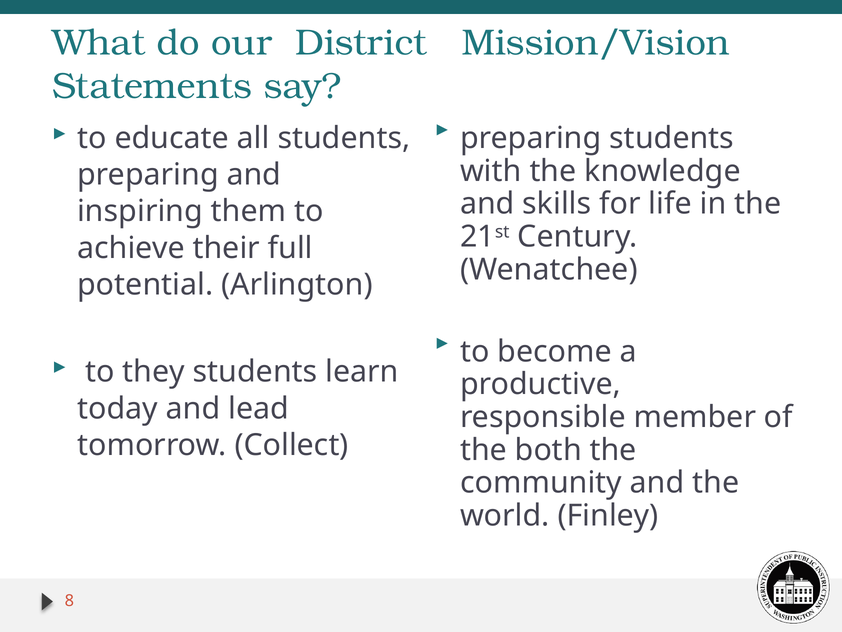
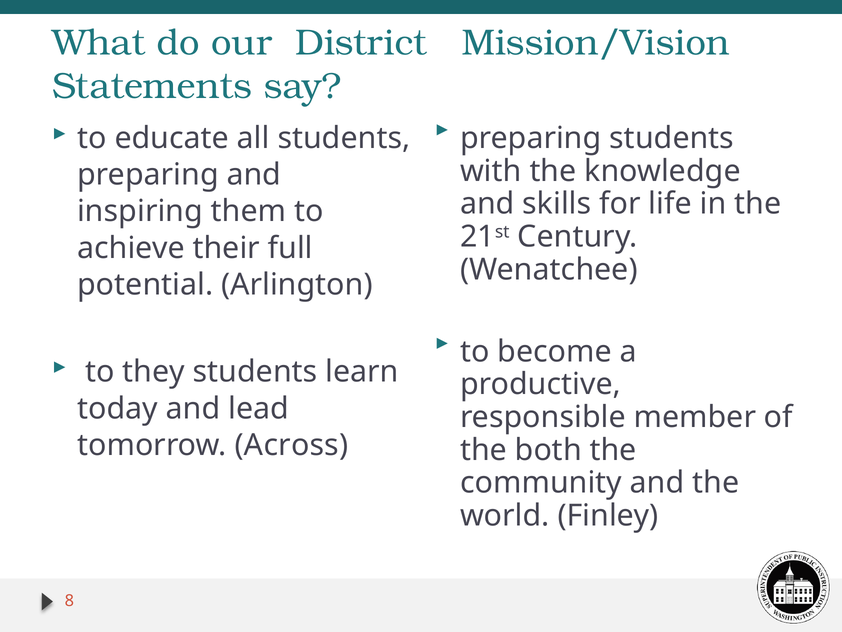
Collect: Collect -> Across (291, 445)
